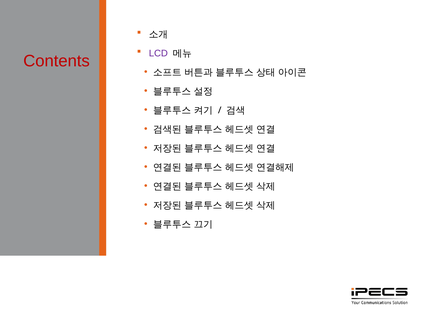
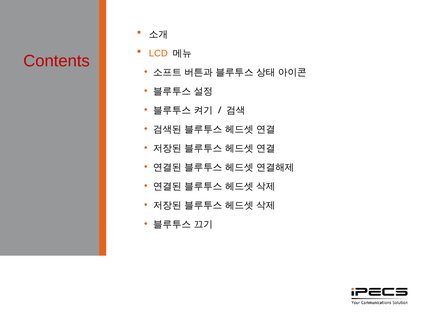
LCD colour: purple -> orange (158, 53)
